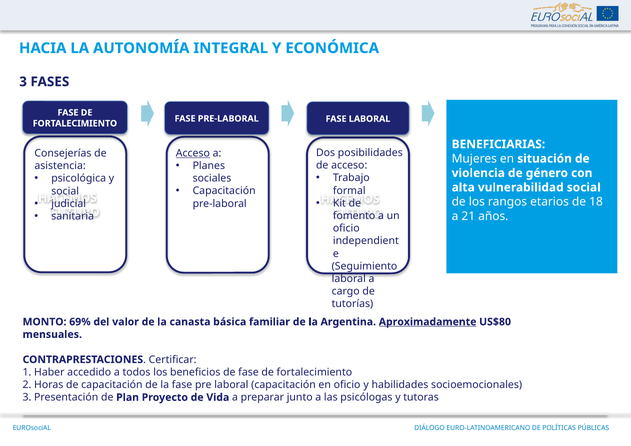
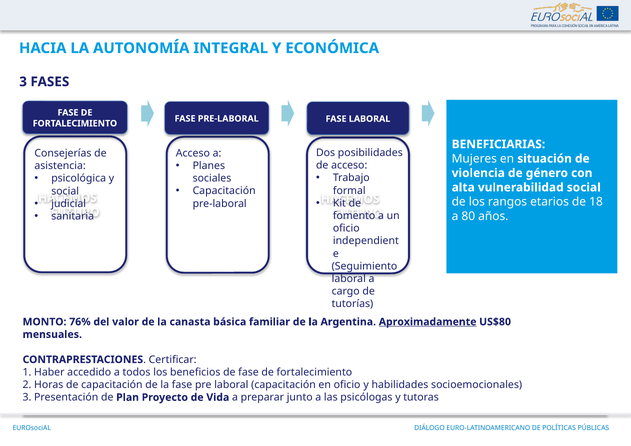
Acceso underline: present -> none (193, 153)
21: 21 -> 80 (468, 216)
69%: 69% -> 76% (80, 322)
